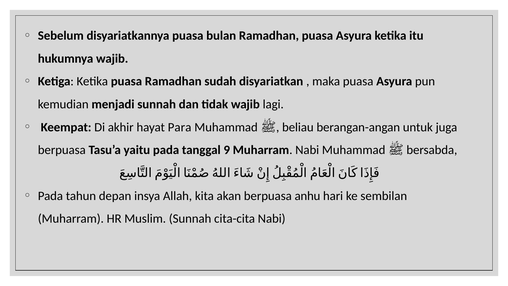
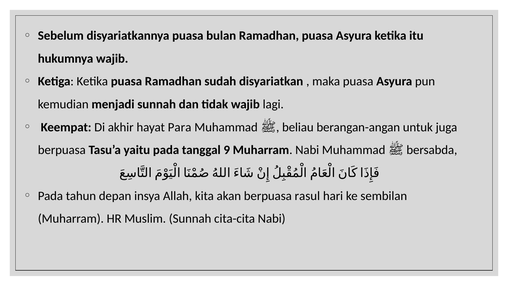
anhu: anhu -> rasul (307, 196)
